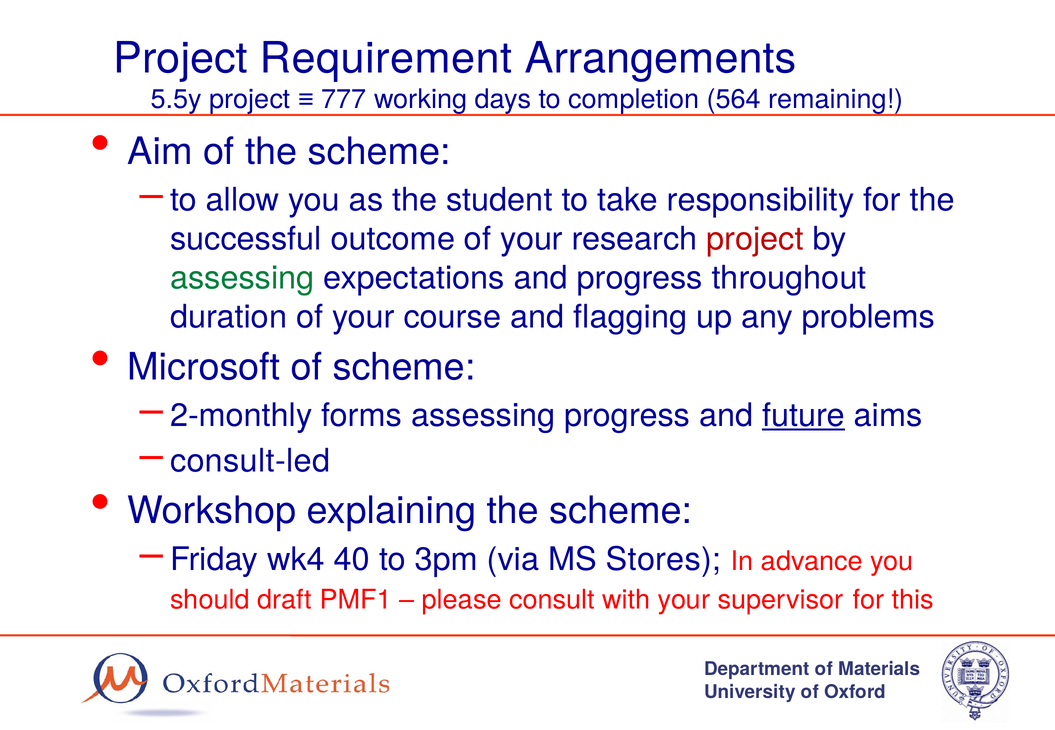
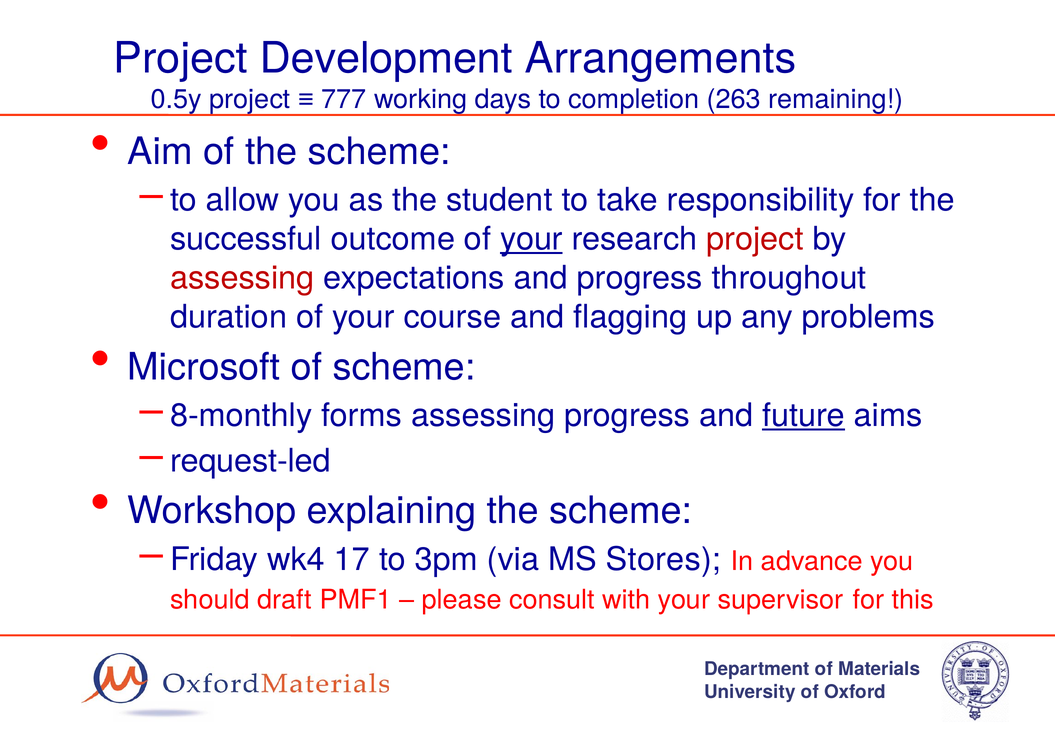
Requirement: Requirement -> Development (386, 58)
5.5y: 5.5y -> 0.5y (176, 100)
564: 564 -> 263 (734, 100)
your underline: none -> present (531, 239)
assessing colour: green -> red (242, 278)
2-monthly: 2-monthly -> 8-monthly (241, 416)
consult-led: consult-led -> request-led (250, 461)
40: 40 -> 17 (352, 560)
